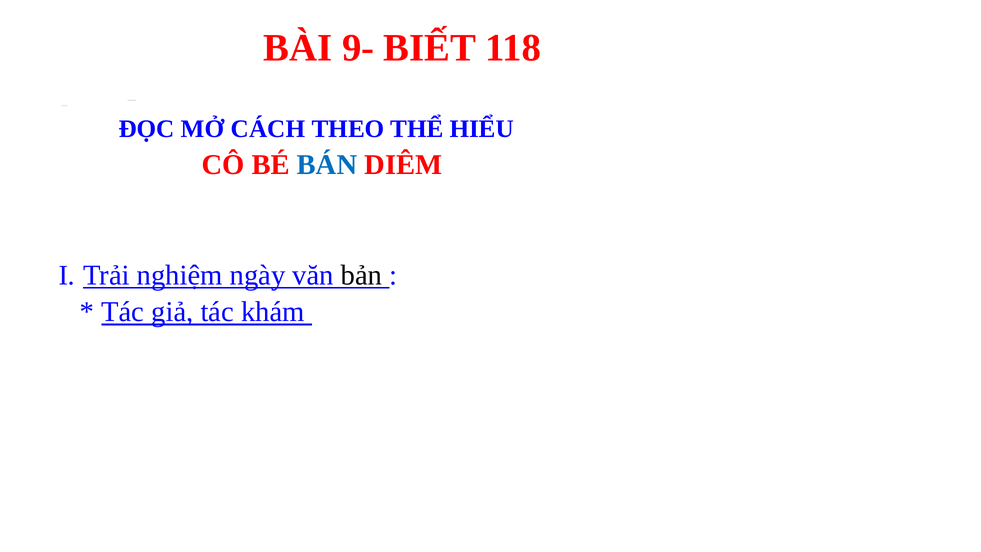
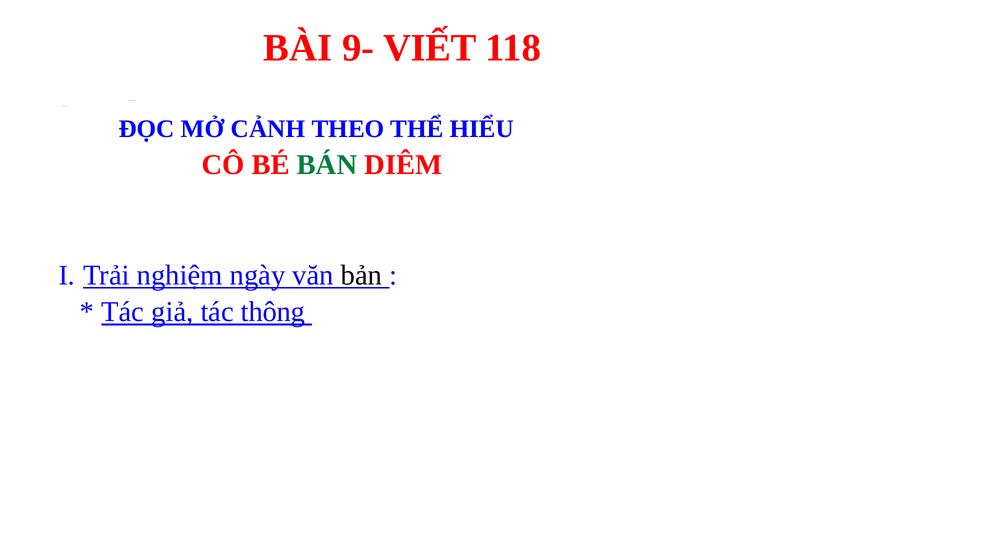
BIẾT: BIẾT -> VIẾT (430, 48)
CÁCH: CÁCH -> CẢNH (268, 129)
BÁN colour: blue -> green (327, 165)
khám: khám -> thông (273, 312)
